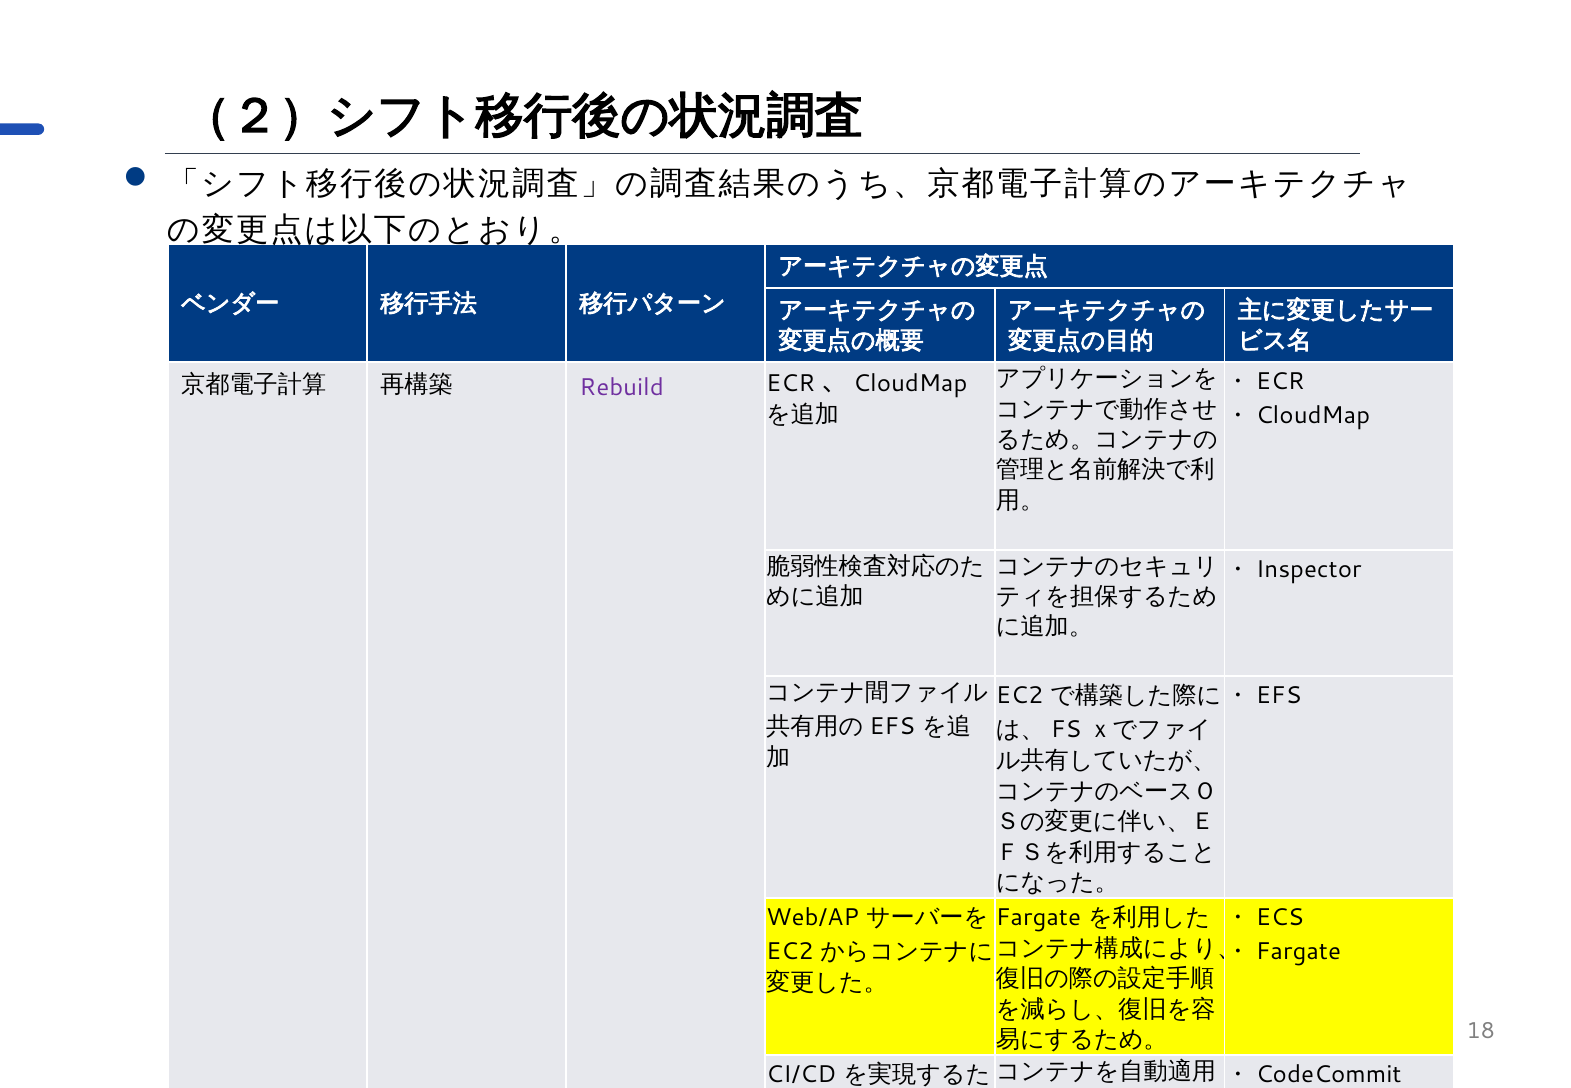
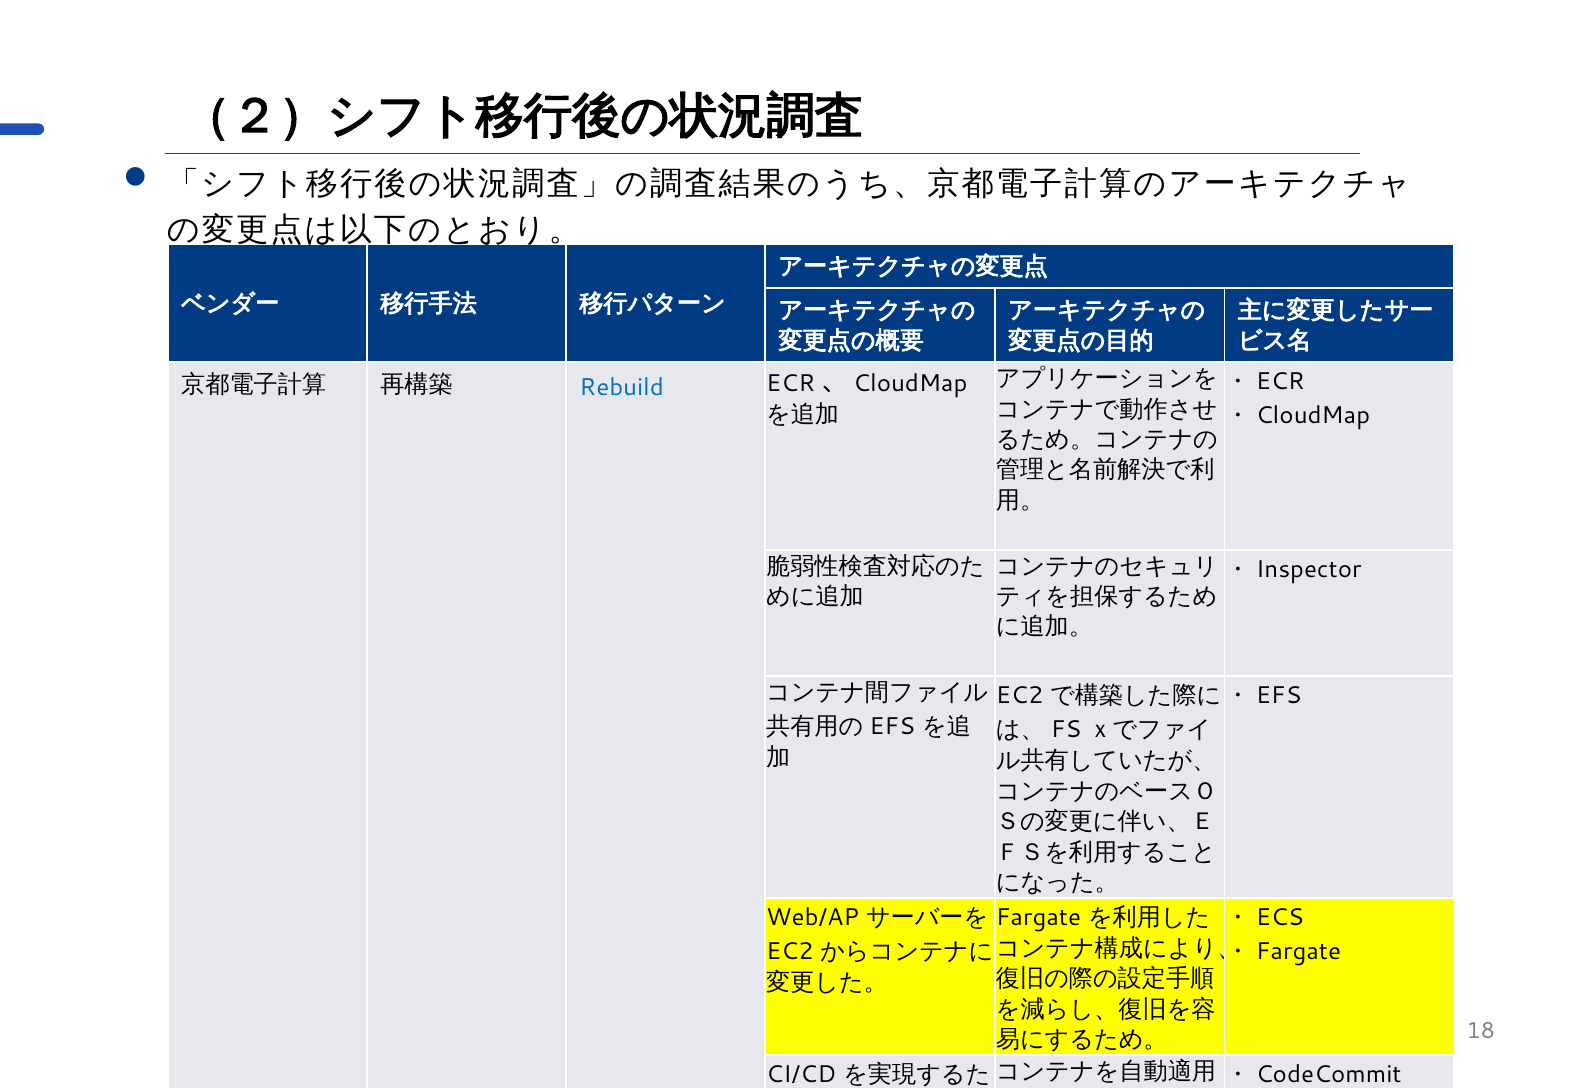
Rebuild colour: purple -> blue (622, 387)
